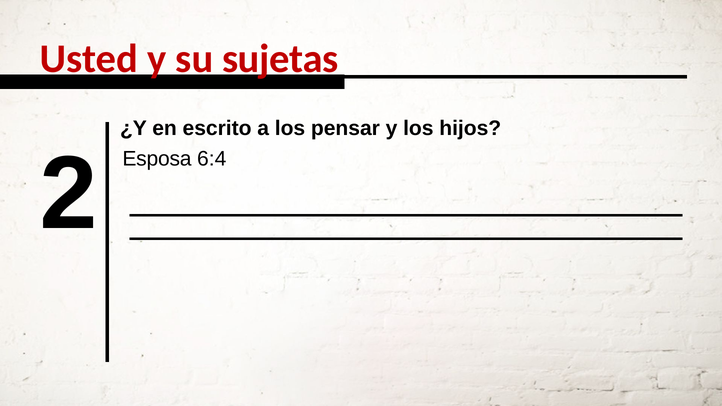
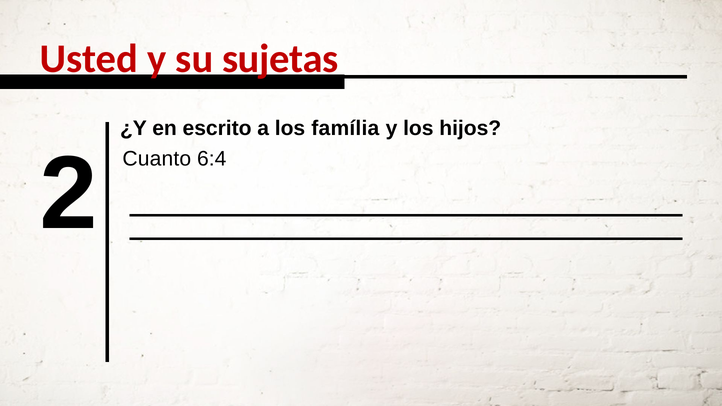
pensar: pensar -> família (345, 128)
Esposa: Esposa -> Cuanto (157, 159)
